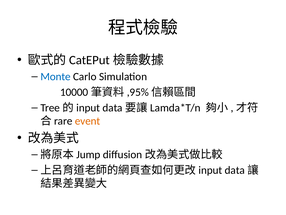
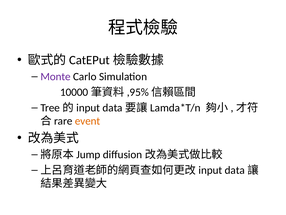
Monte colour: blue -> purple (56, 76)
